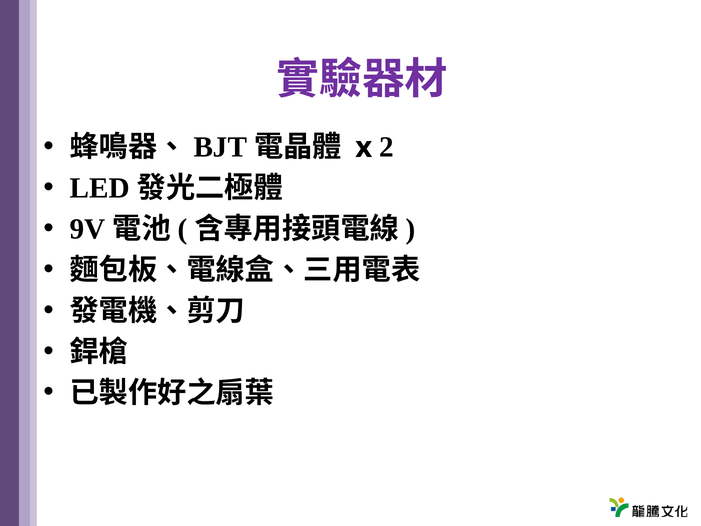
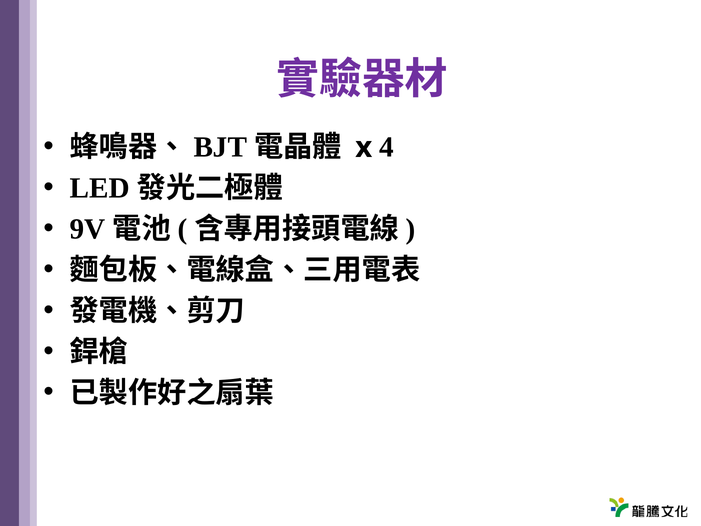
2: 2 -> 4 (387, 147)
